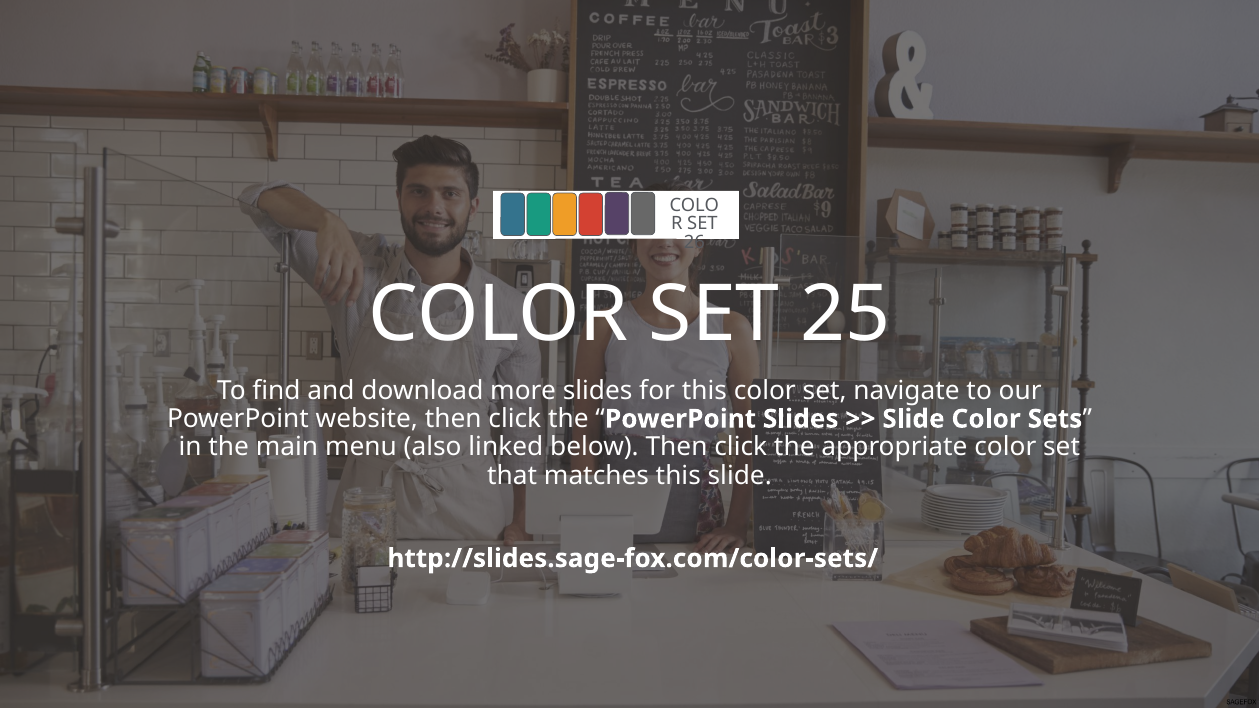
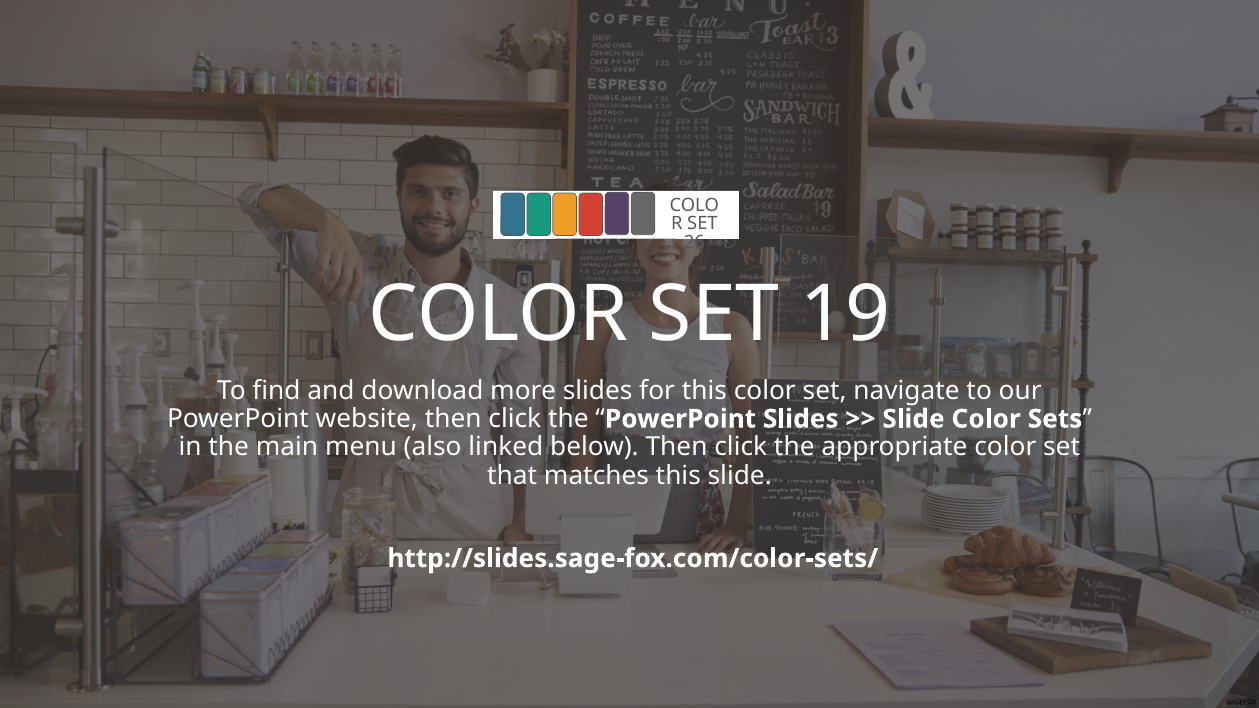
25: 25 -> 19 (845, 315)
